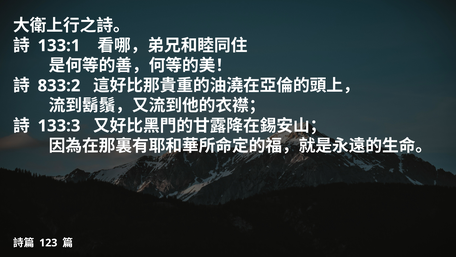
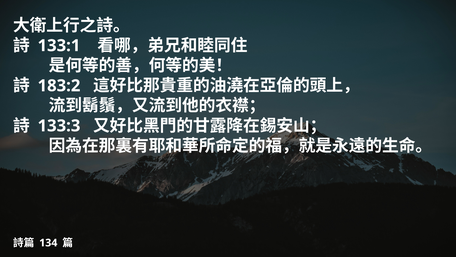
833:2: 833:2 -> 183:2 (59, 86)
123: 123 -> 134 (48, 242)
